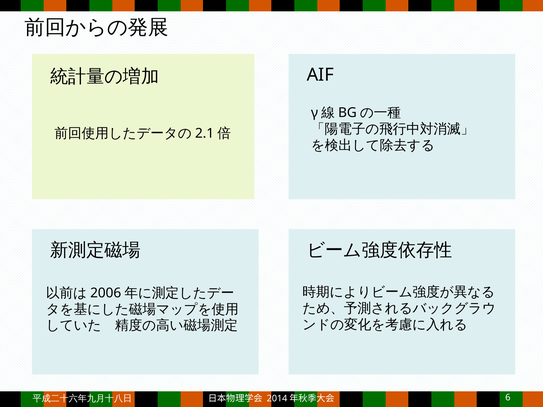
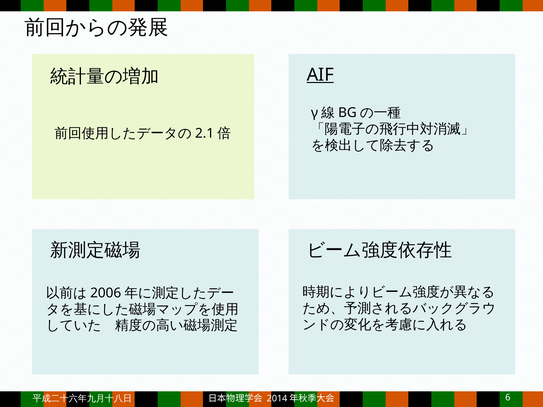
AIF underline: none -> present (320, 75)
